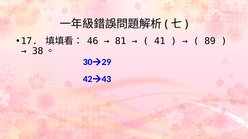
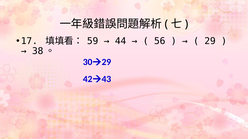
46: 46 -> 59 (93, 41)
81: 81 -> 44 (121, 41)
41: 41 -> 56 (160, 41)
89: 89 -> 29 (210, 41)
